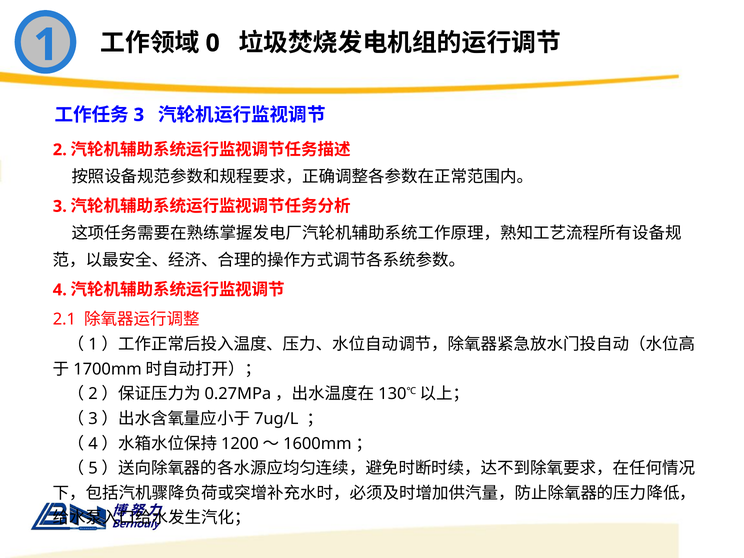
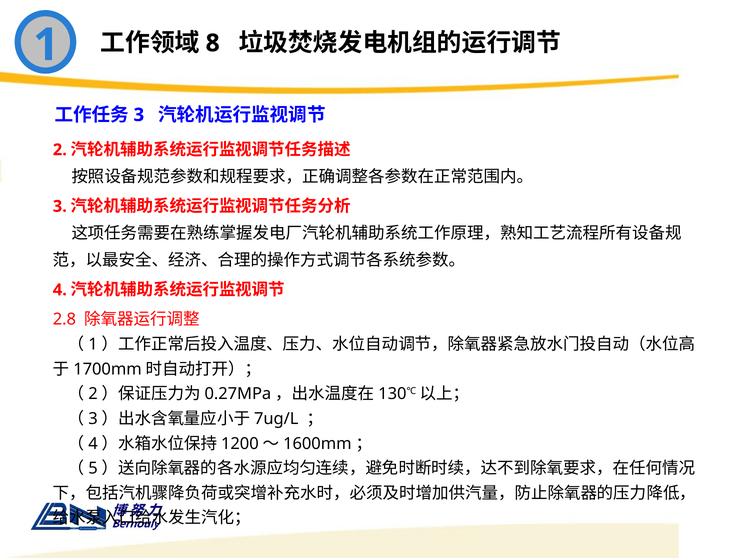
0: 0 -> 8 (213, 43)
2.1: 2.1 -> 2.8 (64, 320)
